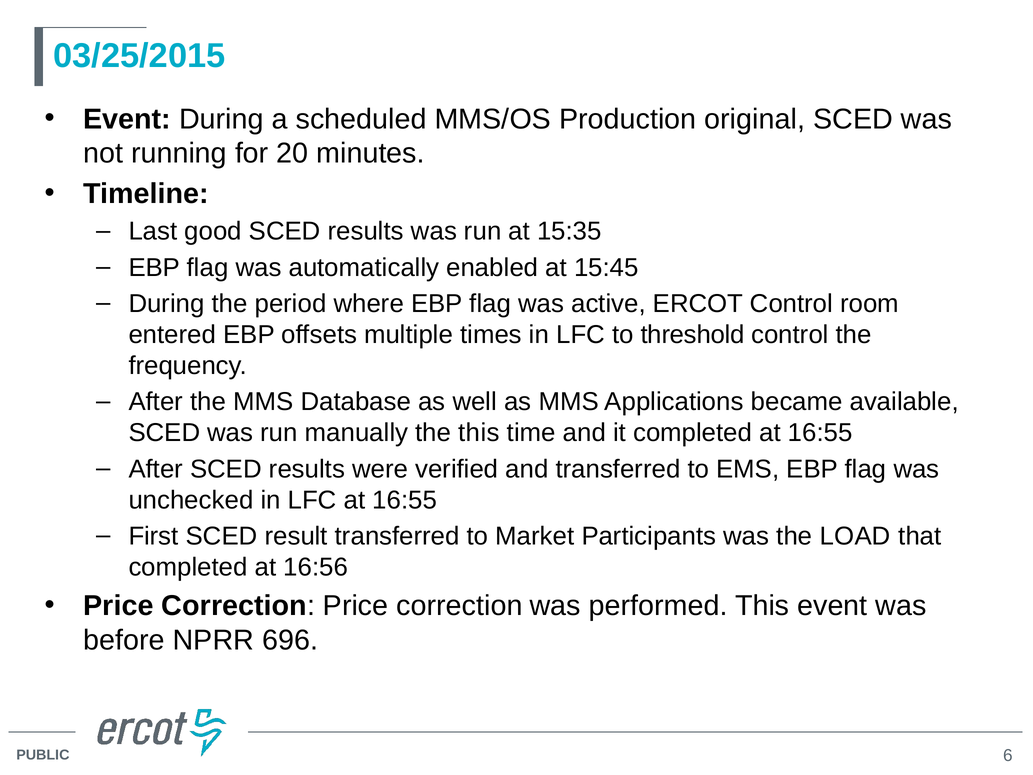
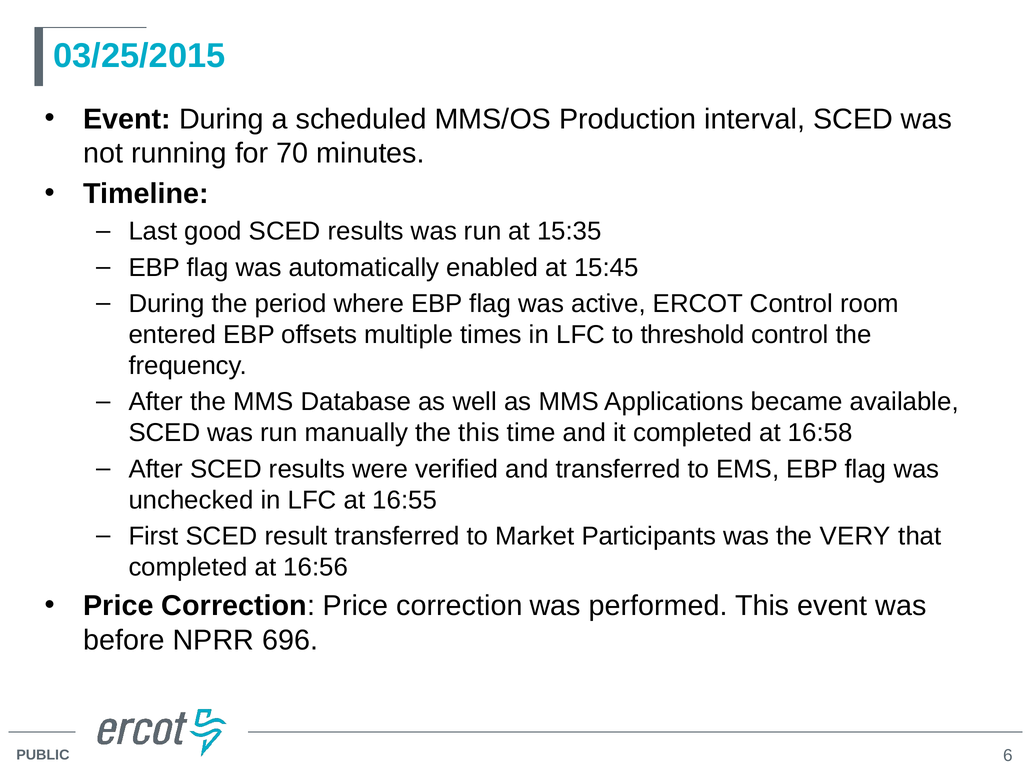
original: original -> interval (755, 119)
20: 20 -> 70 (292, 153)
completed at 16:55: 16:55 -> 16:58 (820, 433)
LOAD: LOAD -> VERY (855, 536)
